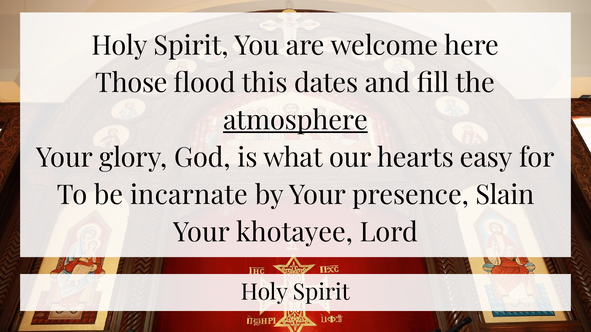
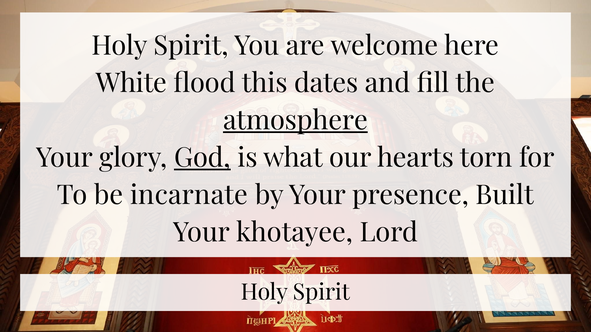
Those: Those -> White (131, 83)
God underline: none -> present (202, 158)
easy: easy -> torn (486, 158)
Slain: Slain -> Built (505, 195)
